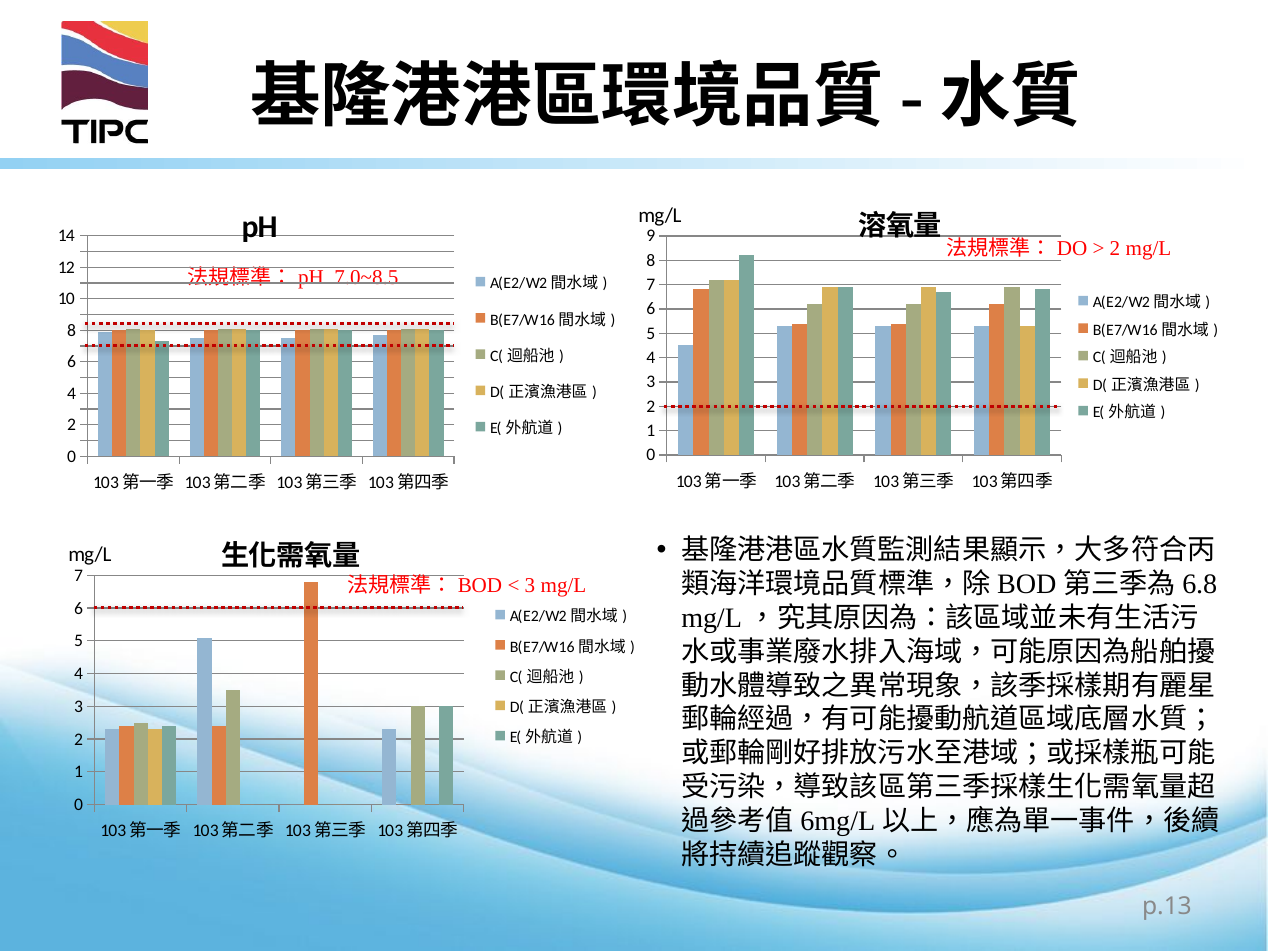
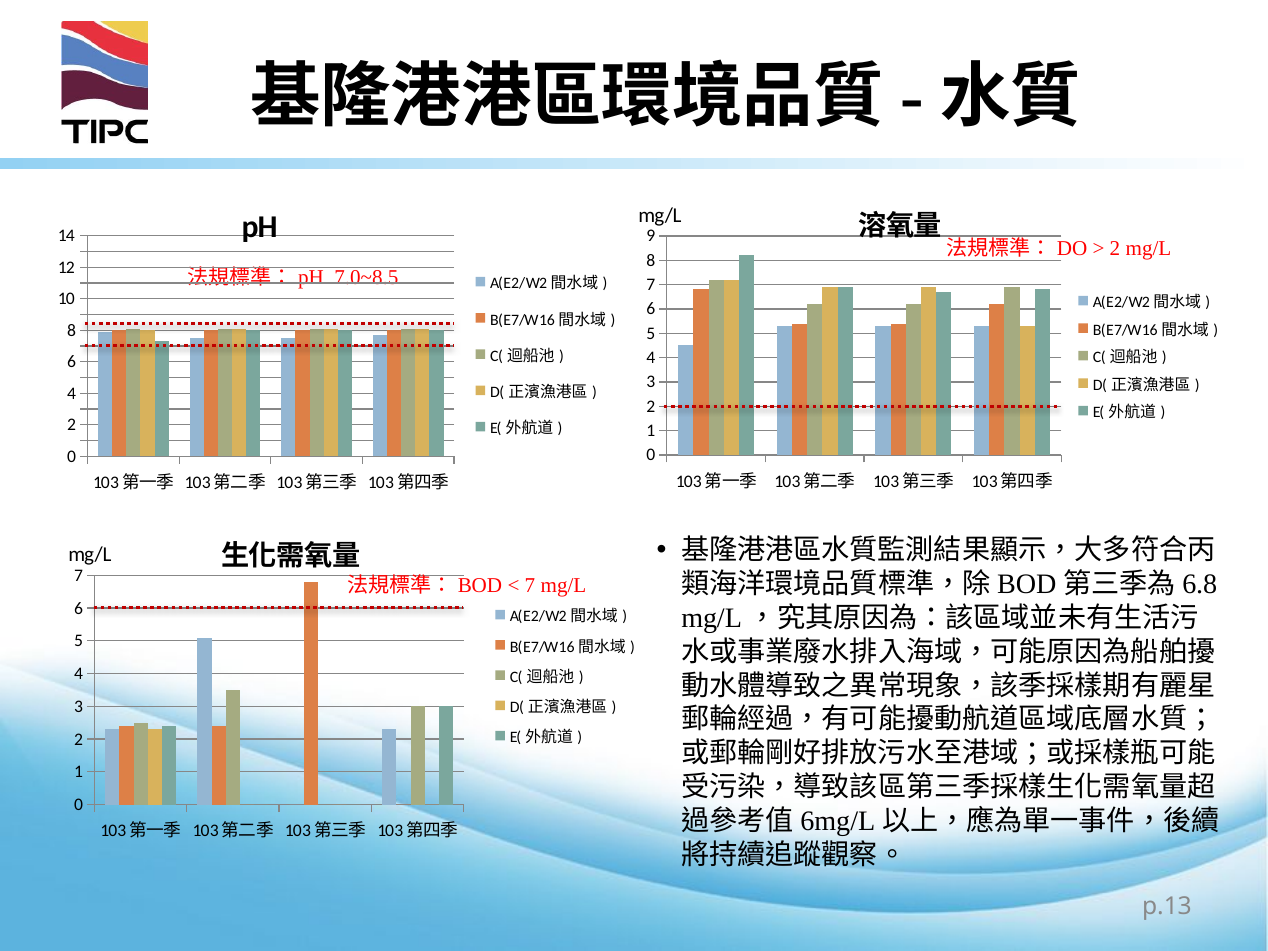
3: 3 -> 7 (530, 586)
